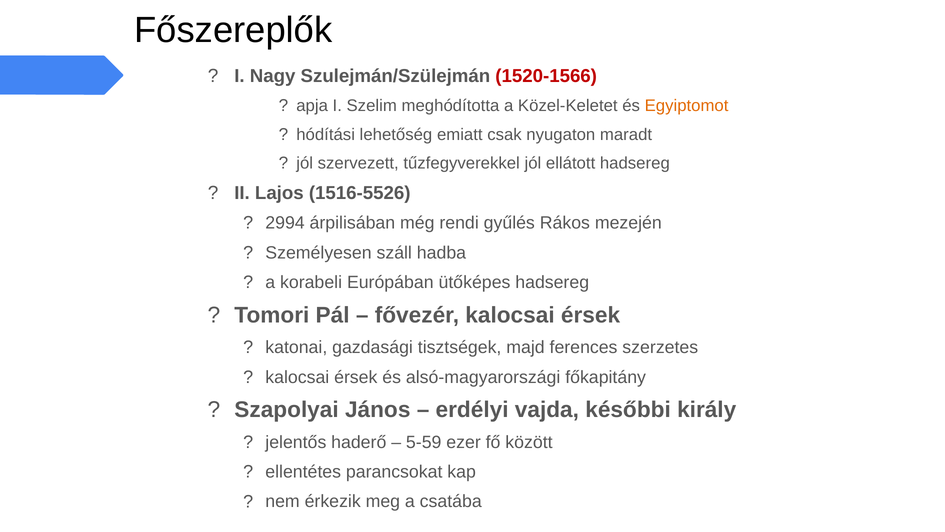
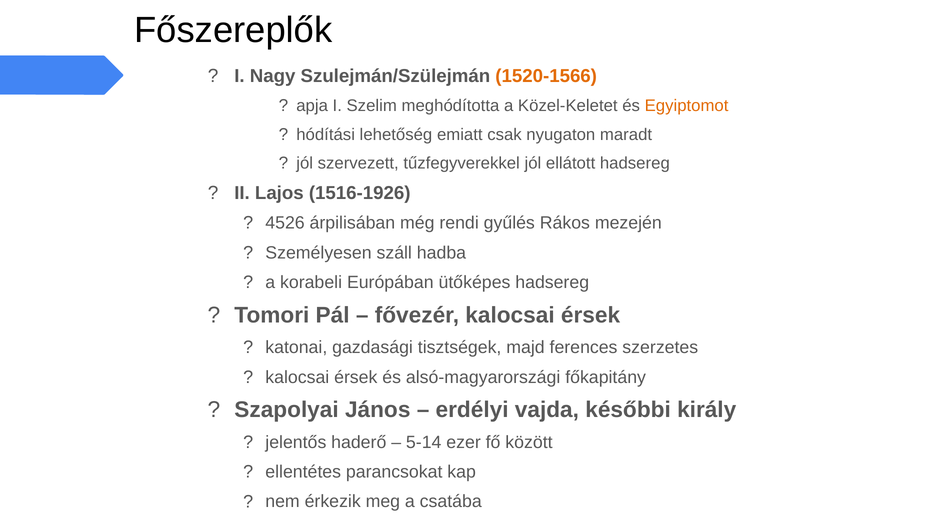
1520-1566 colour: red -> orange (546, 76)
1516-5526: 1516-5526 -> 1516-1926 (360, 193)
2994: 2994 -> 4526 (285, 223)
5-59: 5-59 -> 5-14 (424, 442)
